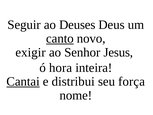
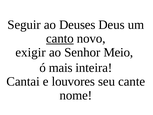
Jesus: Jesus -> Meio (118, 52)
hora: hora -> mais (61, 68)
Cantai underline: present -> none (23, 81)
distribui: distribui -> louvores (73, 81)
força: força -> cante (132, 81)
